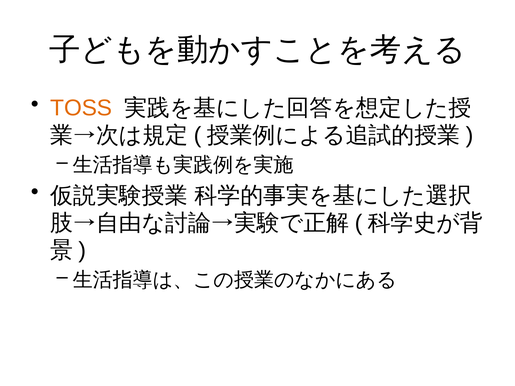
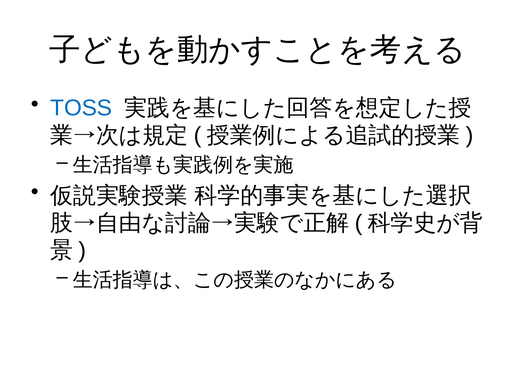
TOSS colour: orange -> blue (81, 108)
